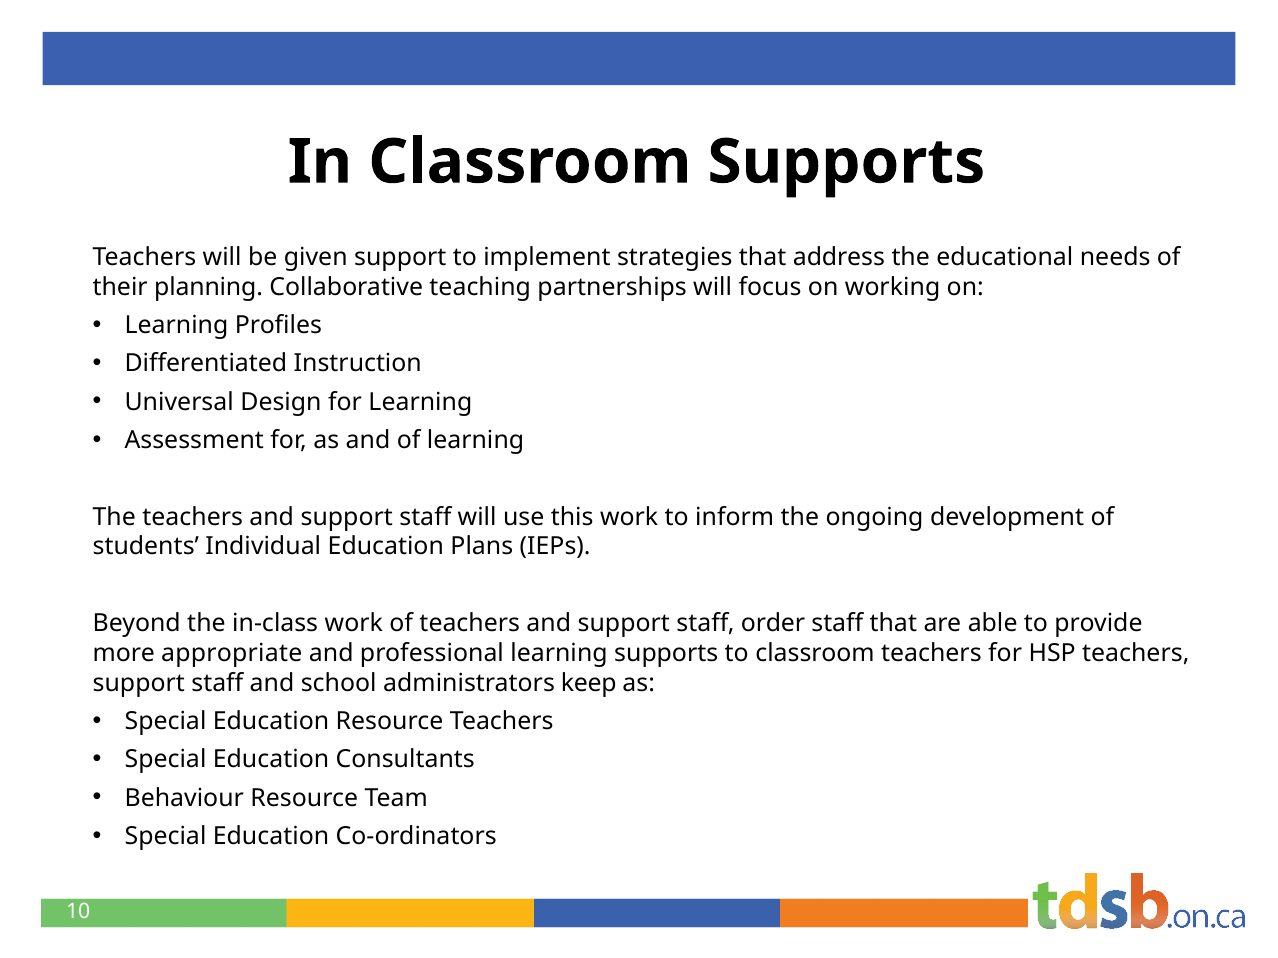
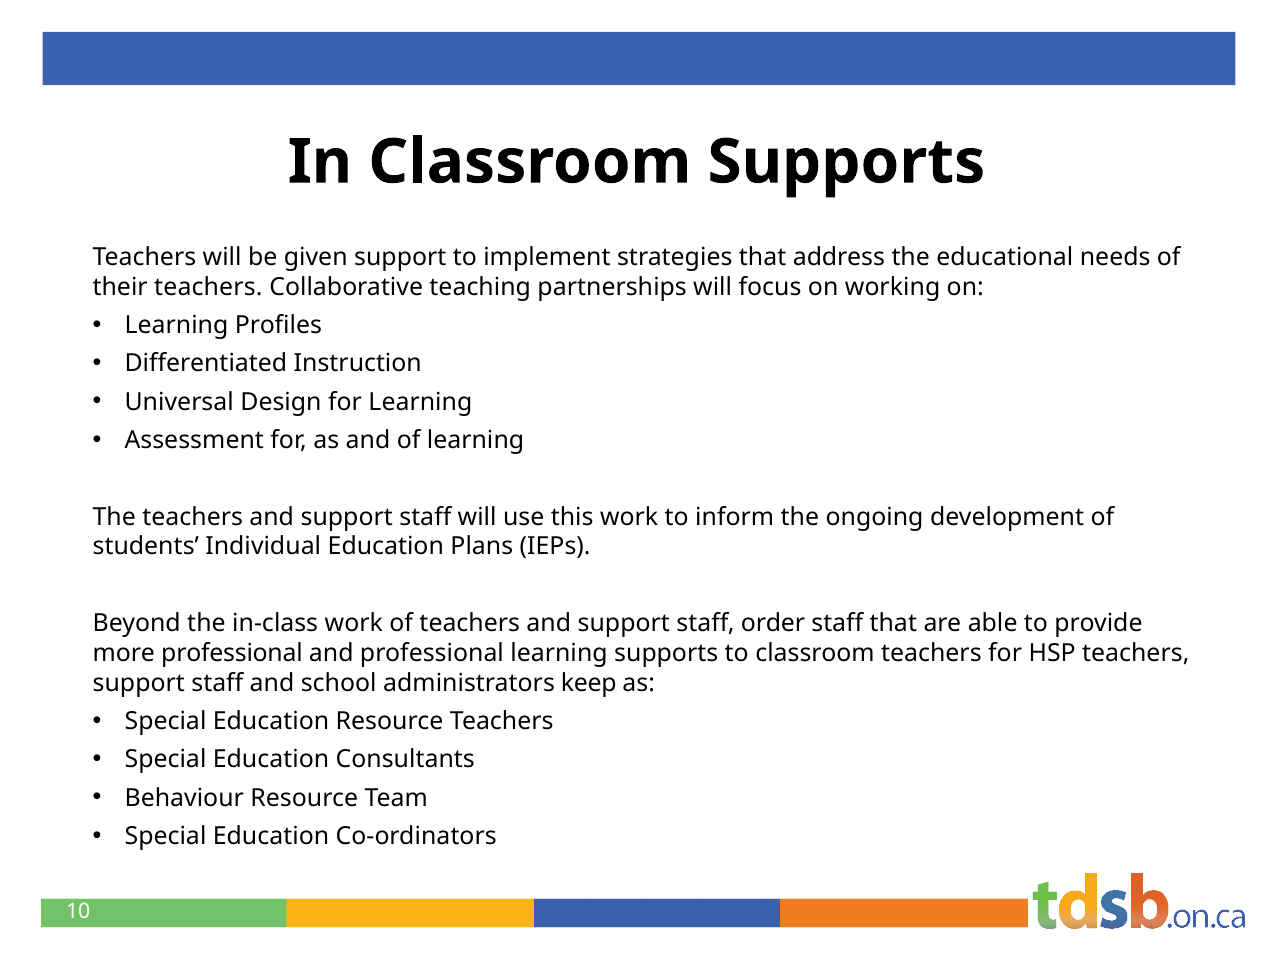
their planning: planning -> teachers (208, 287)
more appropriate: appropriate -> professional (232, 654)
